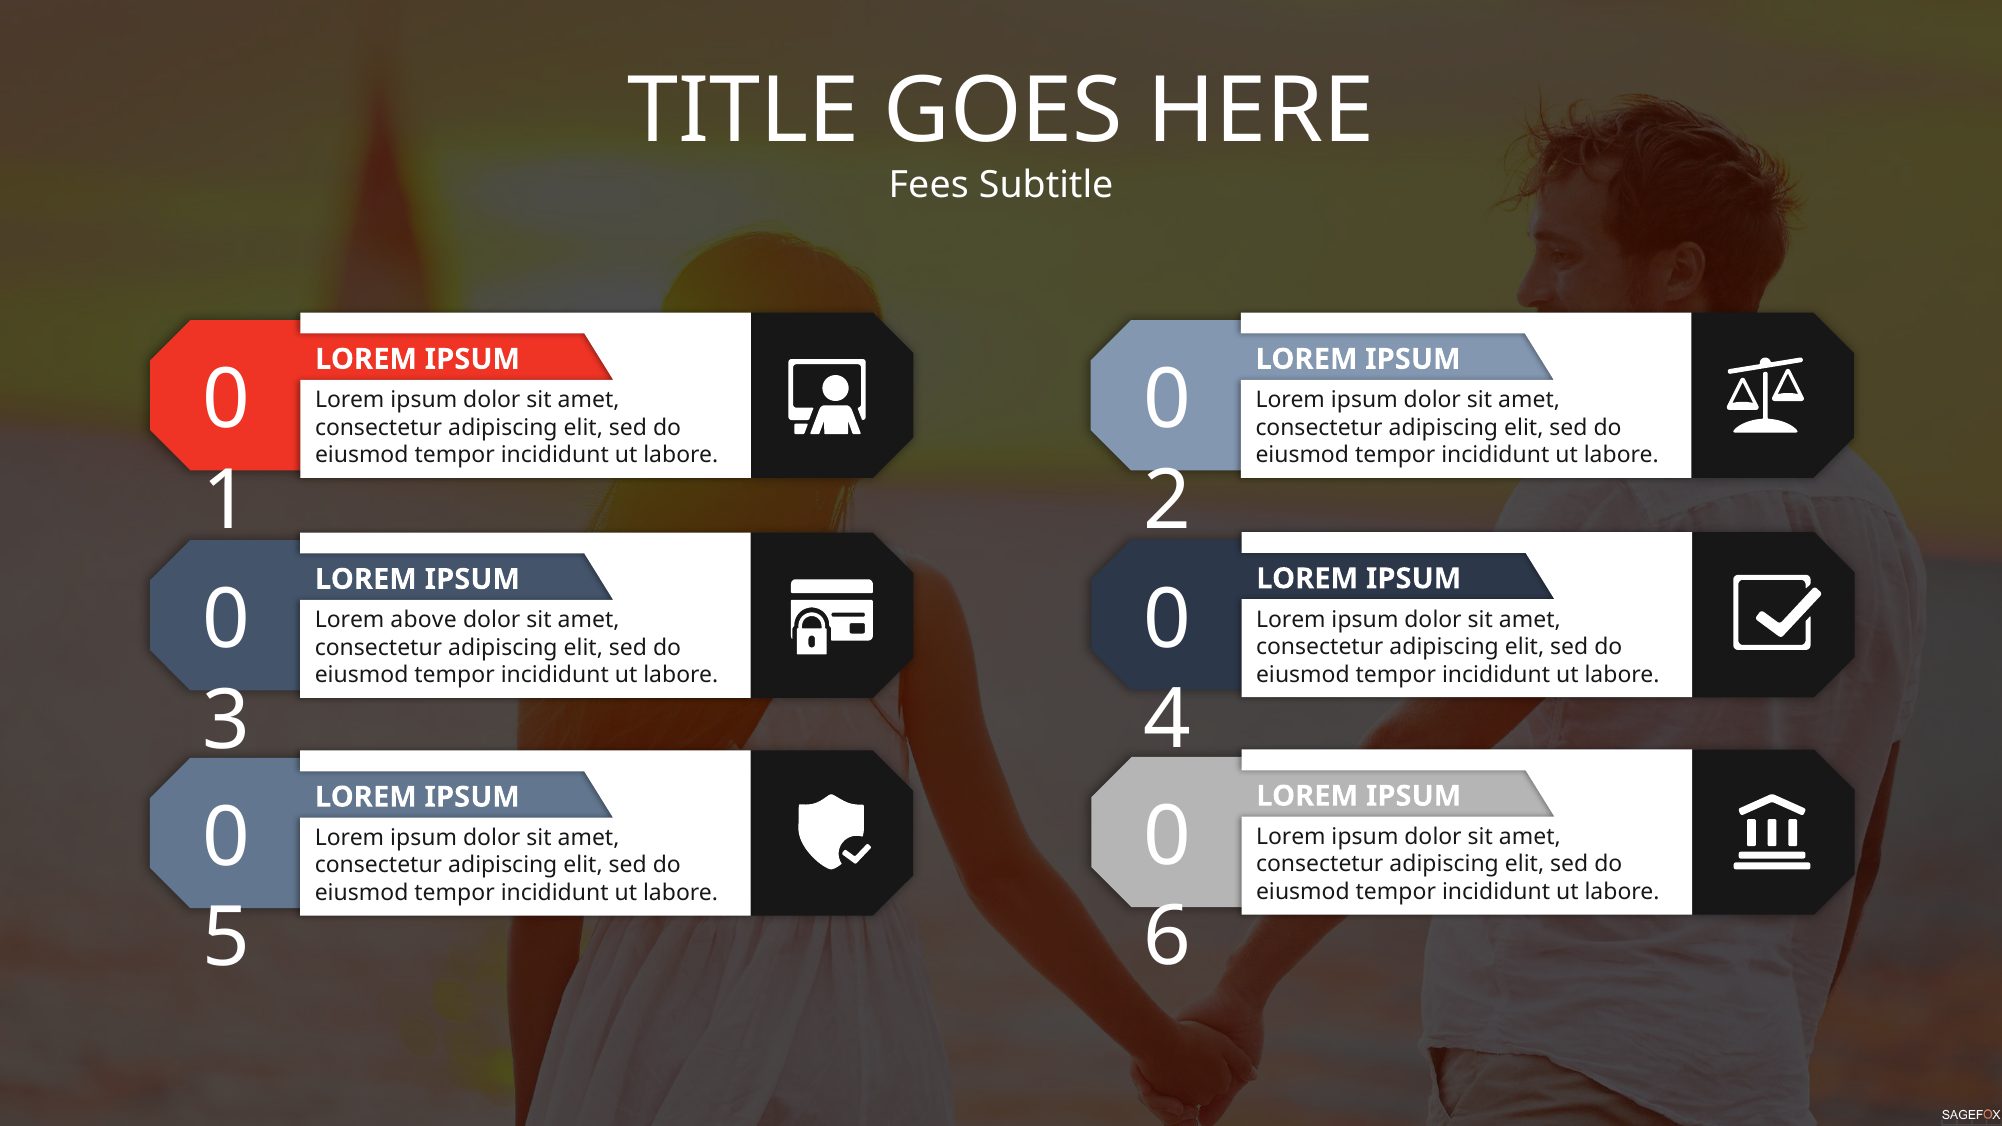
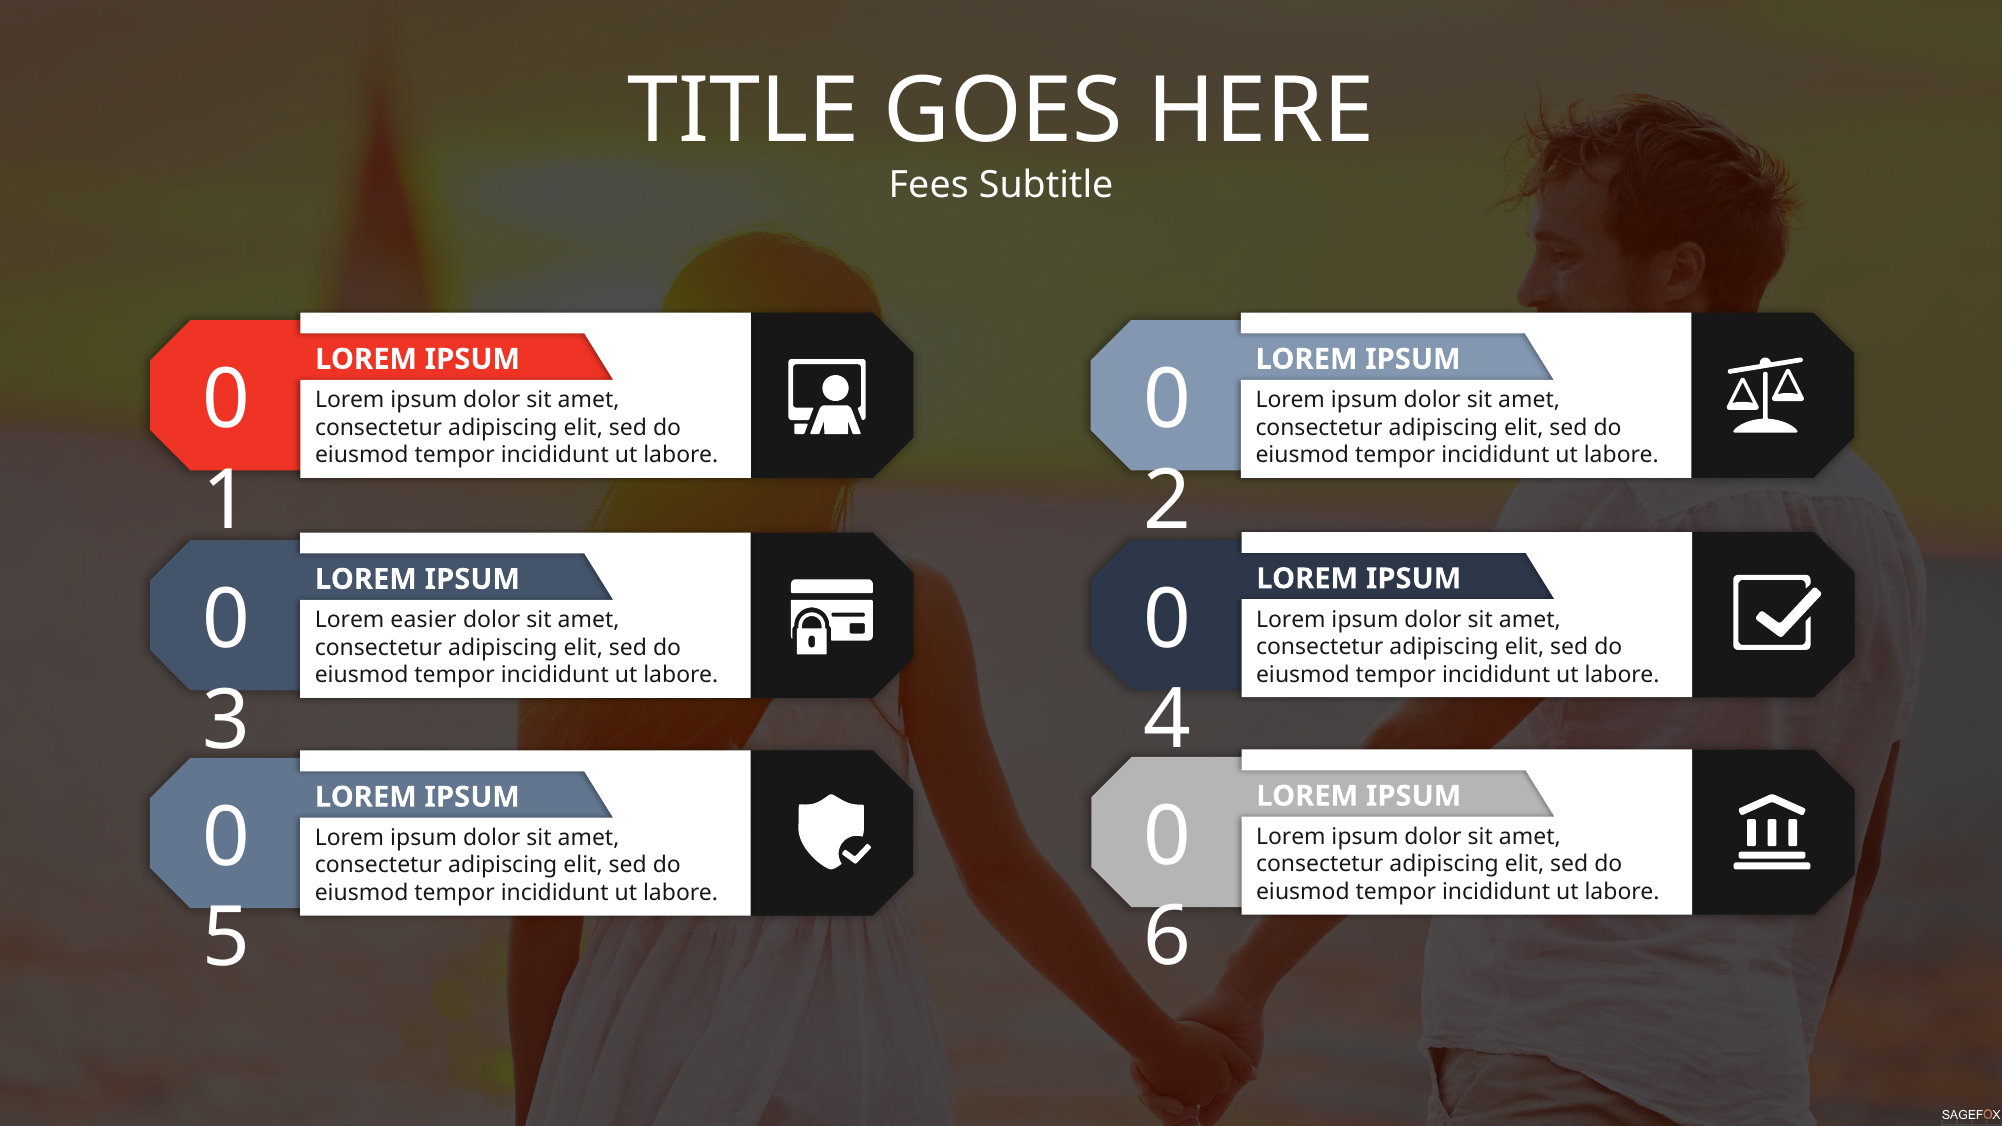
above: above -> easier (424, 620)
